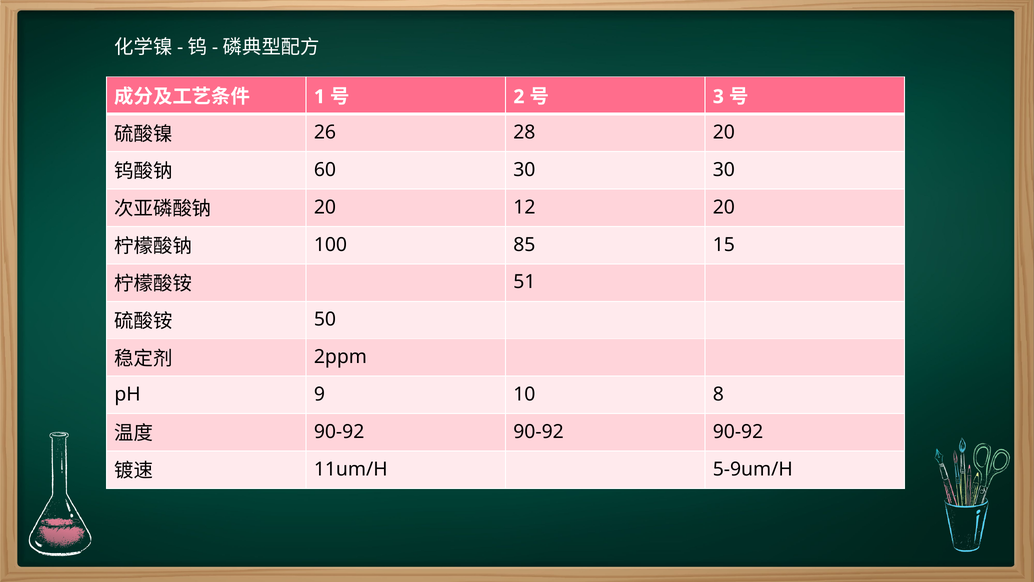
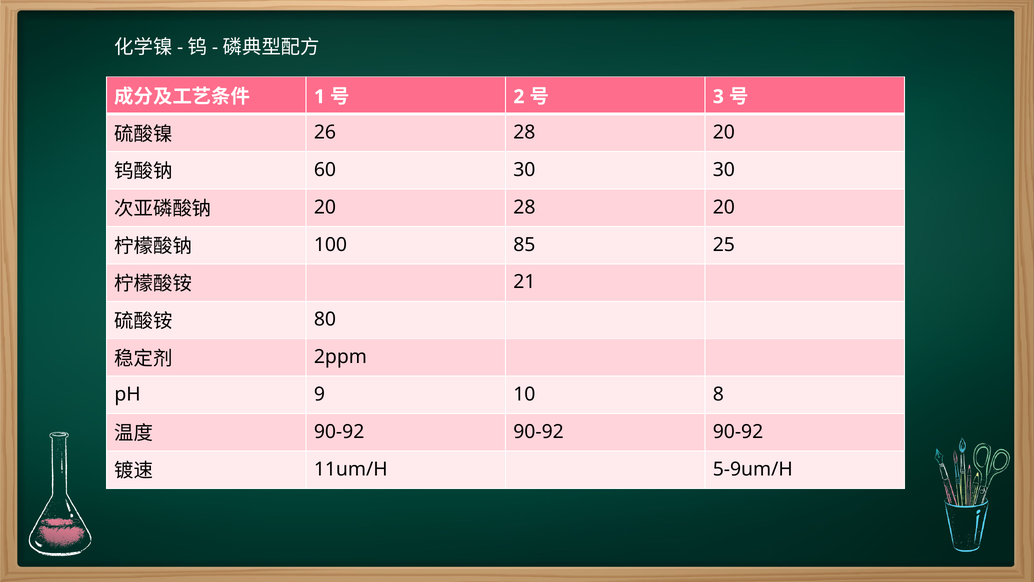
20 12: 12 -> 28 (524, 207)
15: 15 -> 25 (724, 244)
51: 51 -> 21 (524, 282)
50: 50 -> 80 (325, 319)
